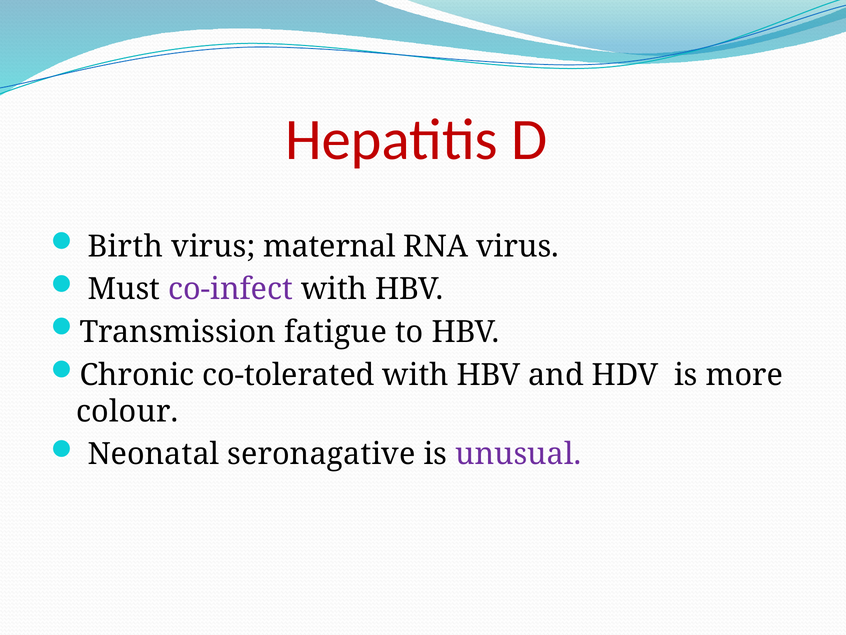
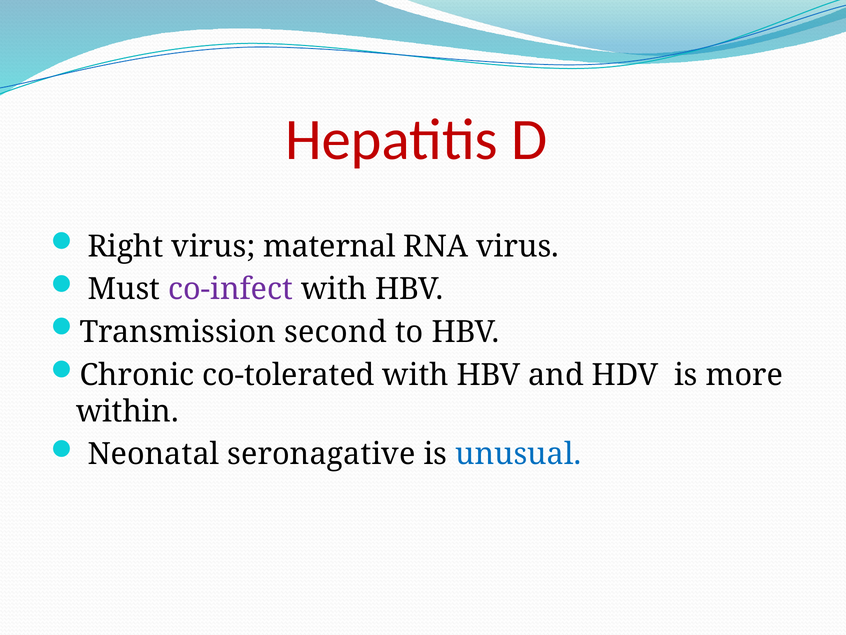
Birth: Birth -> Right (126, 246)
fatigue: fatigue -> second (336, 332)
colour: colour -> within (127, 411)
unusual colour: purple -> blue (518, 454)
